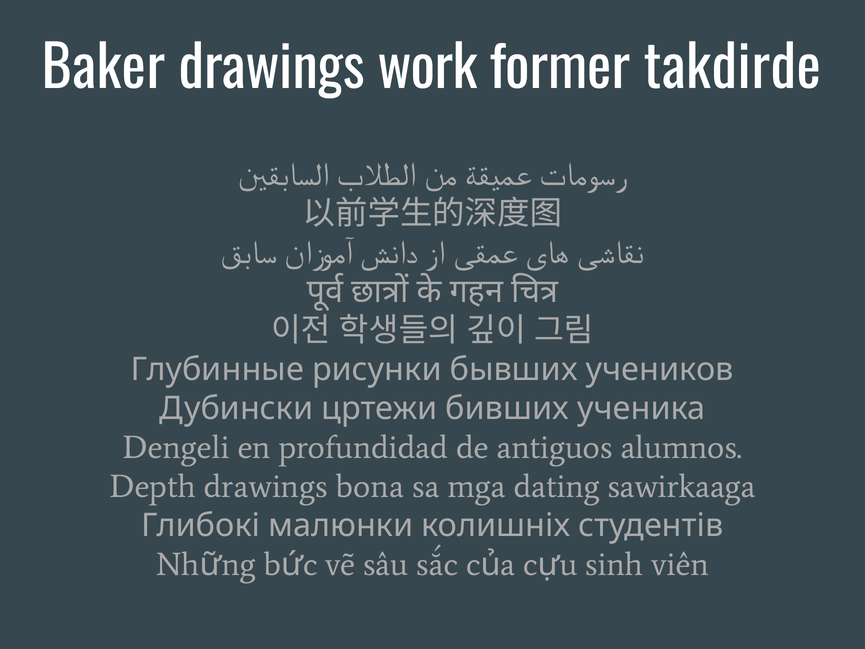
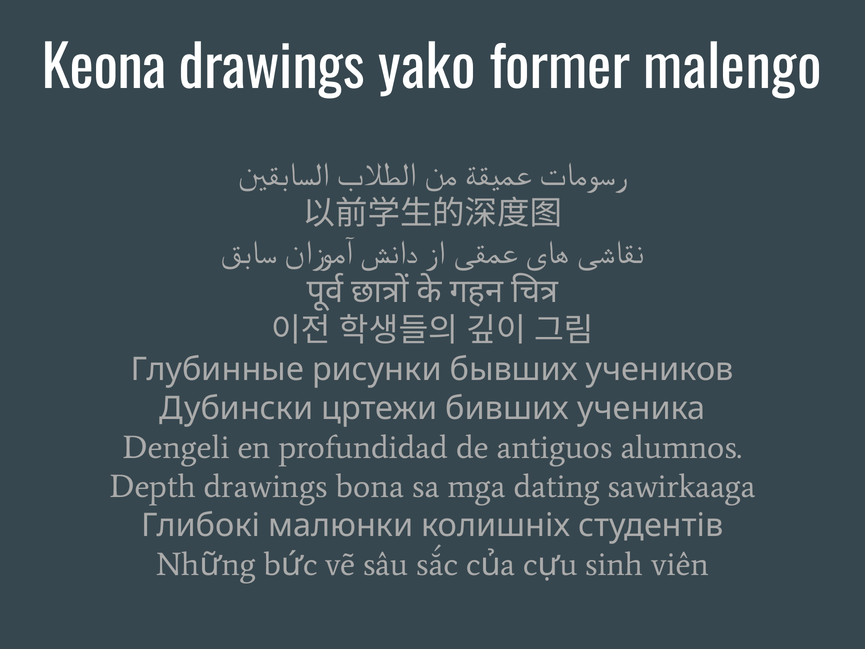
Baker: Baker -> Keona (104, 69)
work: work -> yako (427, 69)
takdirde: takdirde -> malengo (733, 69)
